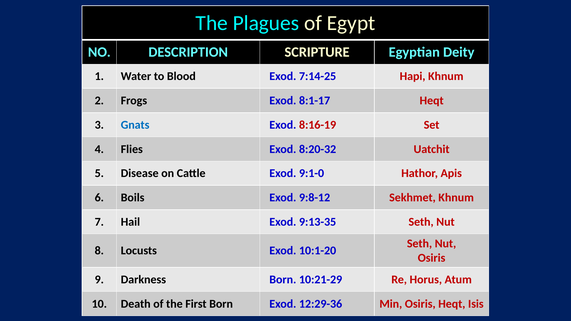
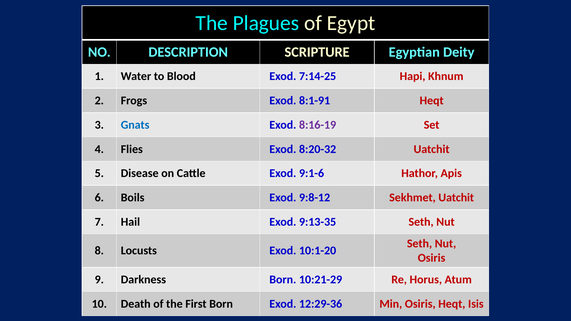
8:1-17: 8:1-17 -> 8:1-91 (315, 101)
8:16-19 colour: red -> purple (318, 125)
9:1-0: 9:1-0 -> 9:1-6 (312, 173)
Sekhmet Khnum: Khnum -> Uatchit (456, 198)
